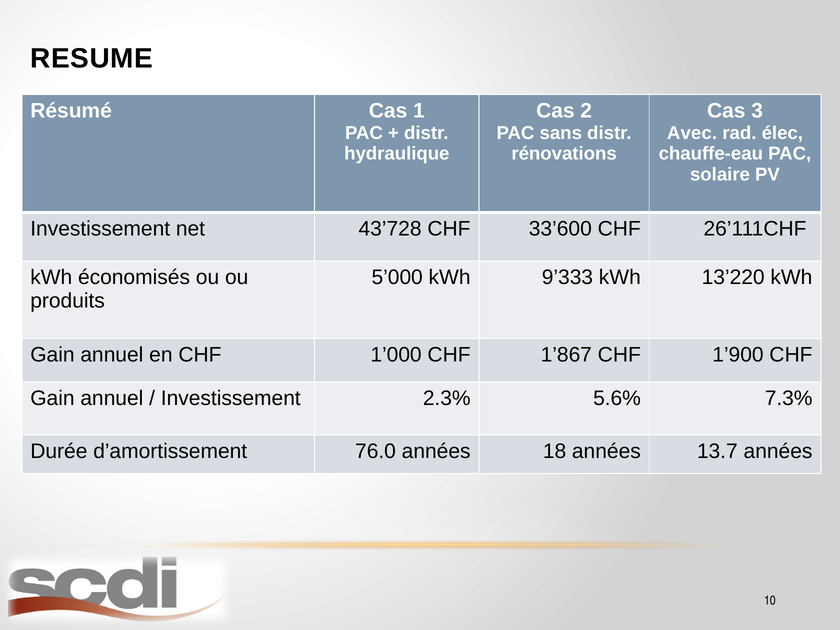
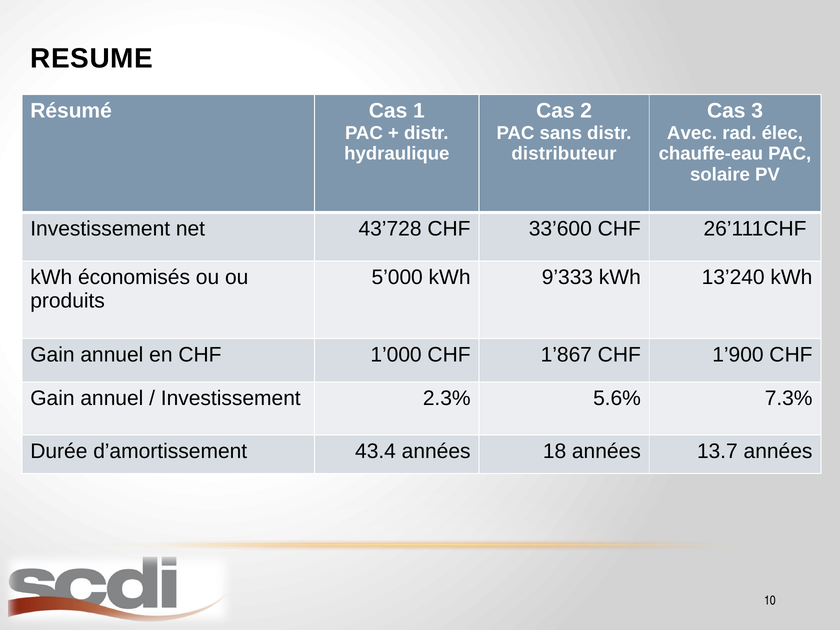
rénovations: rénovations -> distributeur (564, 154)
13’220: 13’220 -> 13’240 (733, 277)
76.0: 76.0 -> 43.4 (376, 451)
